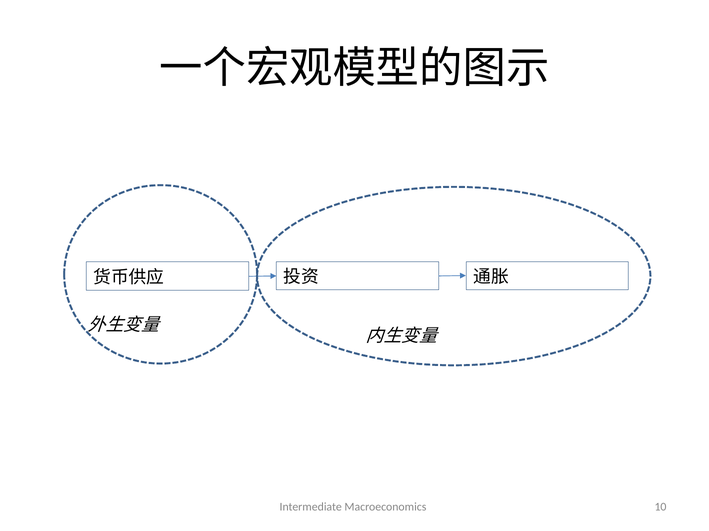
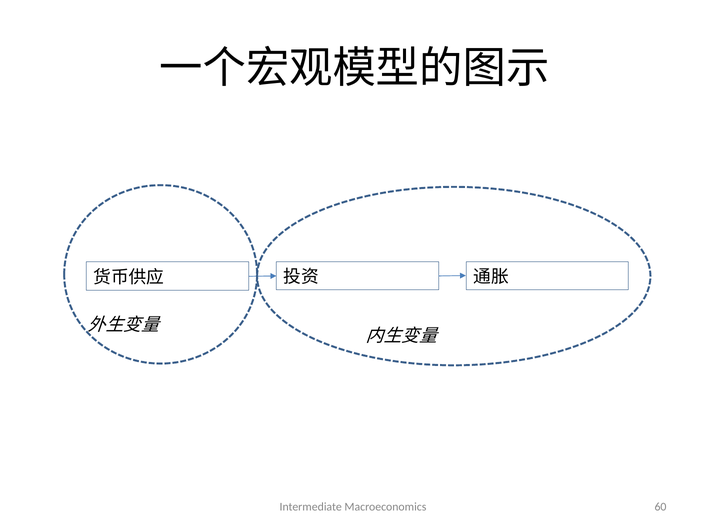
10: 10 -> 60 (660, 508)
